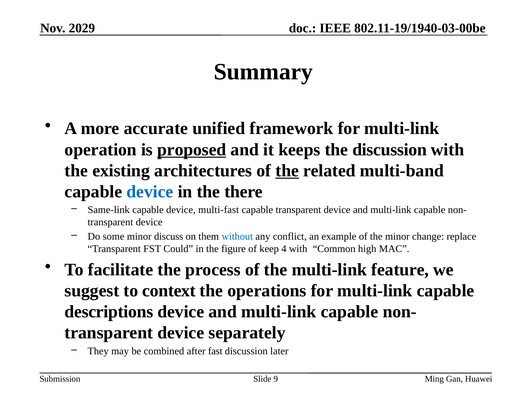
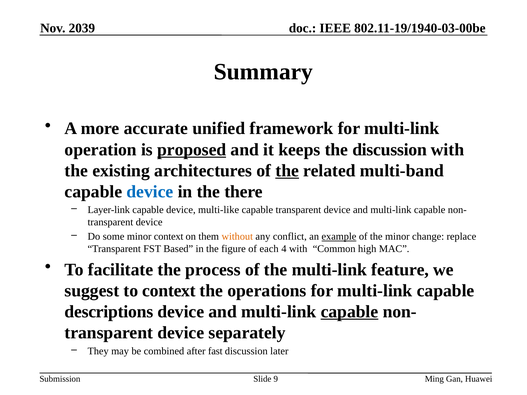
2029: 2029 -> 2039 (82, 28)
Same-link: Same-link -> Layer-link (109, 210)
multi-fast: multi-fast -> multi-like (219, 210)
minor discuss: discuss -> context (169, 237)
without colour: blue -> orange (237, 237)
example underline: none -> present (339, 237)
Could: Could -> Based (178, 249)
keep: keep -> each (269, 249)
capable underline: none -> present (350, 312)
